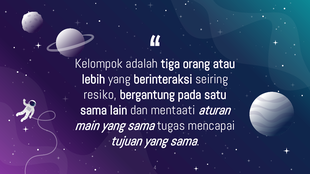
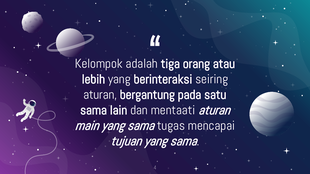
resiko: resiko -> aturan (100, 95)
